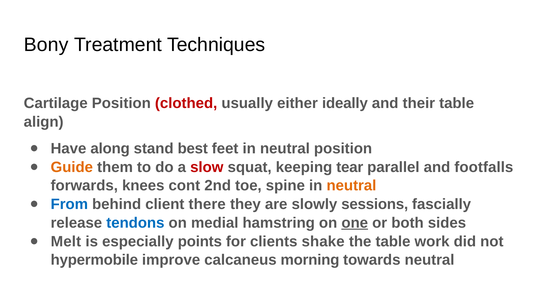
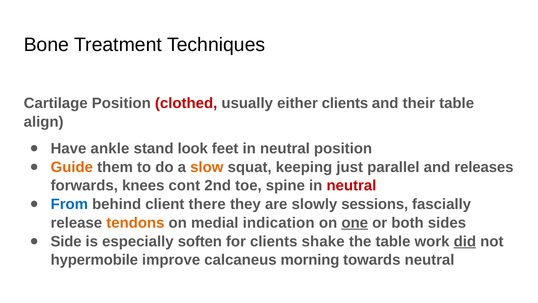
Bony: Bony -> Bone (46, 45)
either ideally: ideally -> clients (345, 103)
along: along -> ankle (110, 148)
best: best -> look (193, 148)
slow colour: red -> orange (207, 167)
tear: tear -> just (350, 167)
footfalls: footfalls -> releases (484, 167)
neutral colour: orange -> red (351, 185)
tendons colour: blue -> orange (135, 223)
hamstring: hamstring -> indication (279, 223)
Melt: Melt -> Side (66, 241)
points: points -> soften (200, 241)
did underline: none -> present (465, 241)
